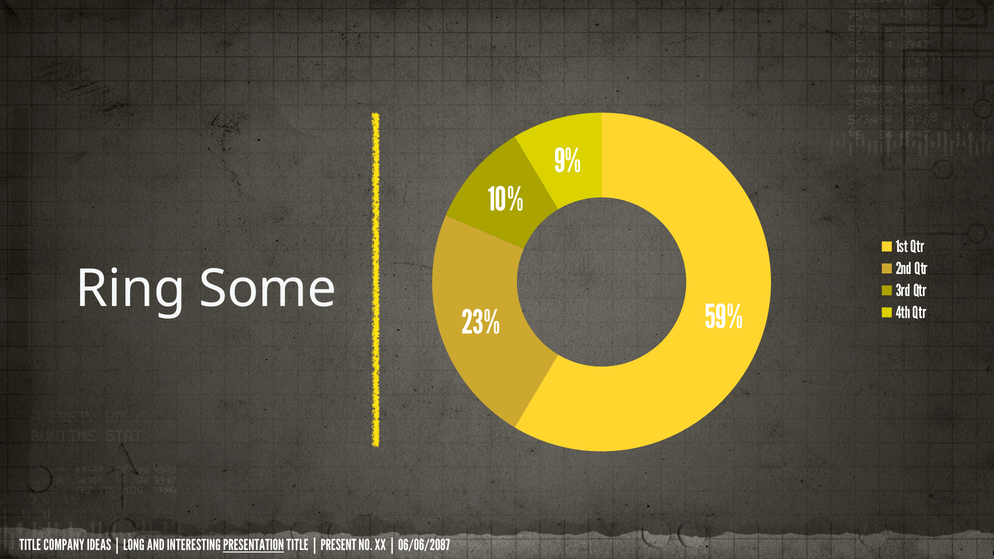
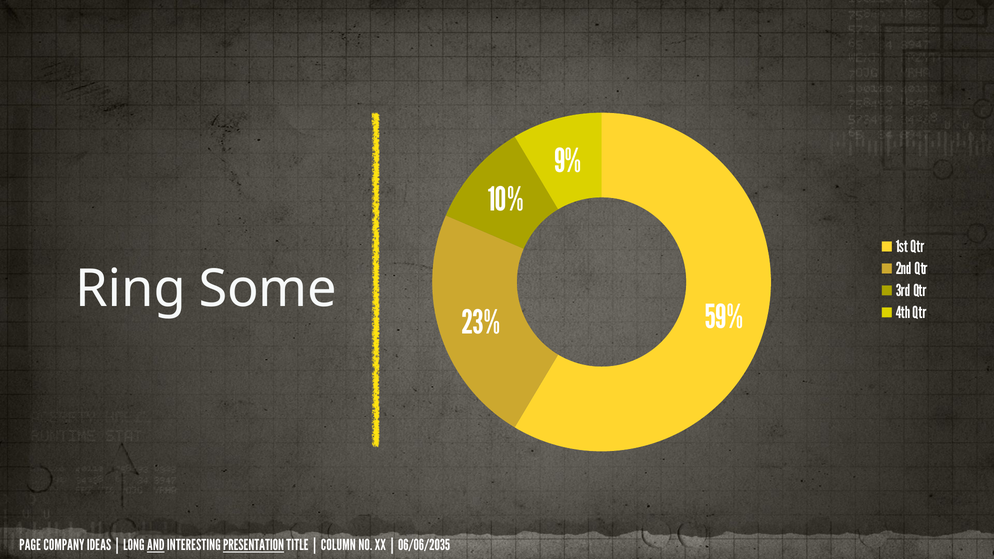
TITLE: TITLE -> PAGE (30, 546)
AND underline: none -> present (156, 546)
PRESENT: PRESENT -> COLUMN (338, 546)
06/06/2087: 06/06/2087 -> 06/06/2035 (424, 546)
